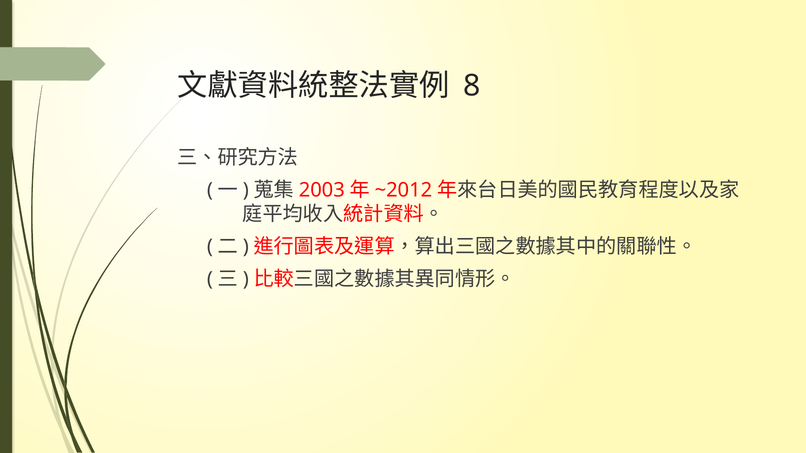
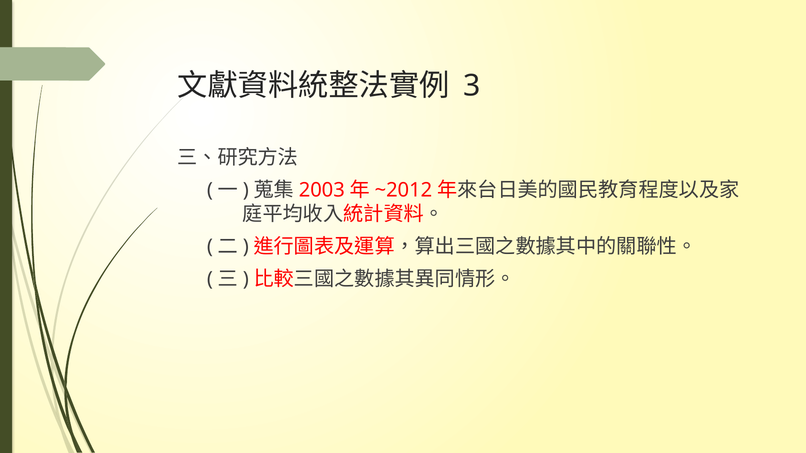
8: 8 -> 3 (472, 86)
